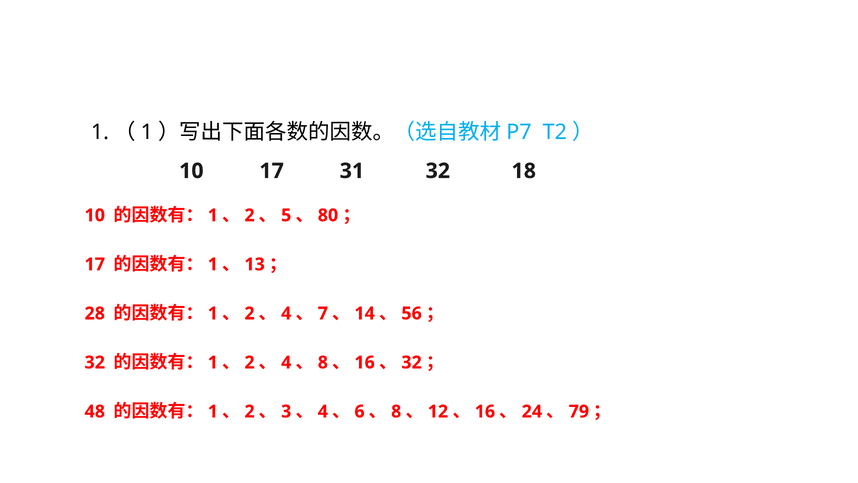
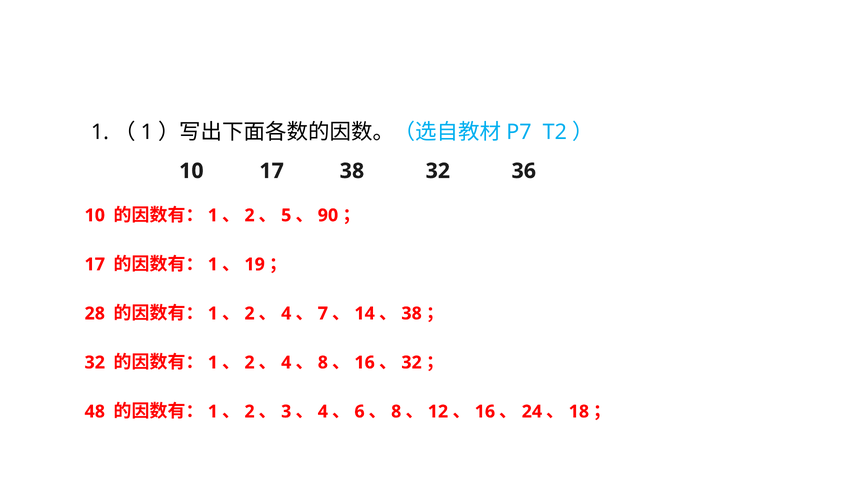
17 31: 31 -> 38 (352, 171)
18: 18 -> 36 (524, 171)
80: 80 -> 90 (328, 215)
13: 13 -> 19 (255, 264)
56: 56 -> 38 (412, 313)
79: 79 -> 18 (579, 411)
